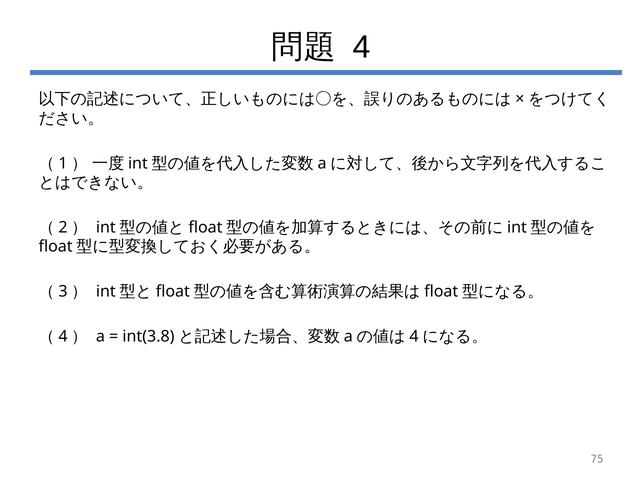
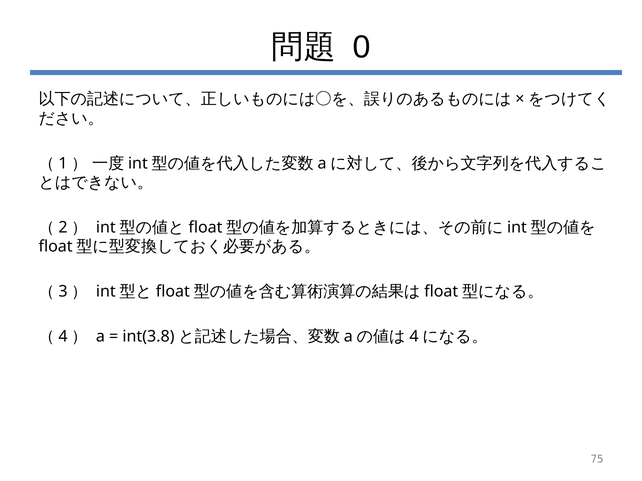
4: 4 -> 0 (362, 47)
